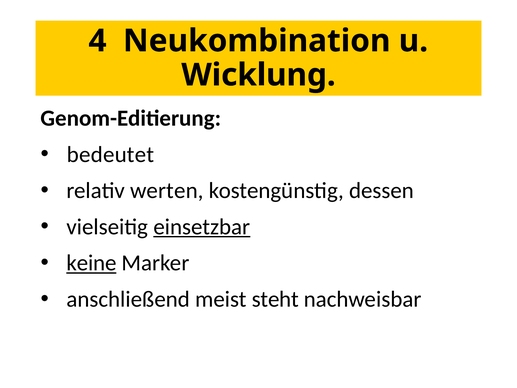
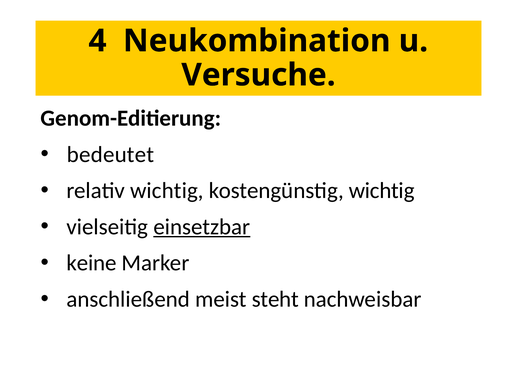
Wicklung: Wicklung -> Versuche (258, 75)
relativ werten: werten -> wichtig (167, 191)
kostengünstig dessen: dessen -> wichtig (382, 191)
keine underline: present -> none (92, 263)
